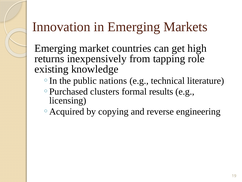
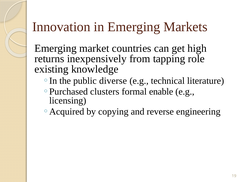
nations: nations -> diverse (113, 81)
results: results -> enable (161, 91)
